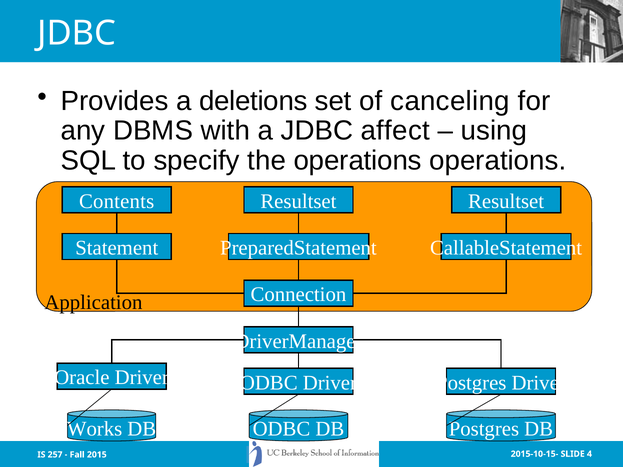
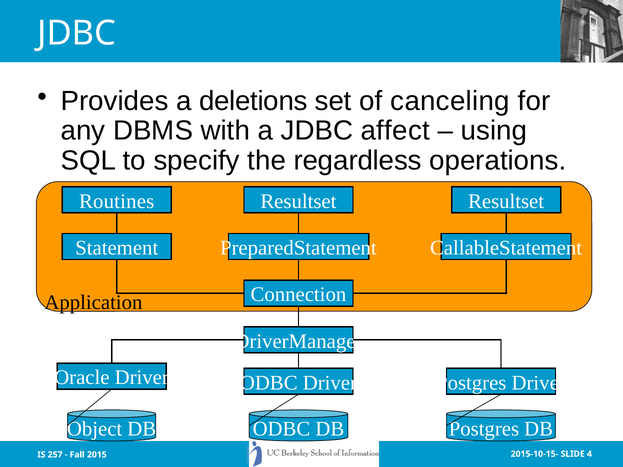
the operations: operations -> regardless (358, 161)
Contents: Contents -> Routines (117, 201)
Works: Works -> Object (95, 429)
